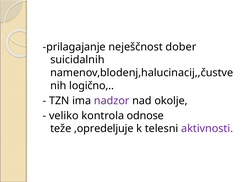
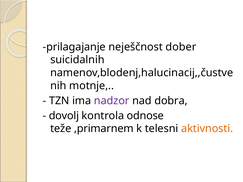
logično: logično -> motnje (92, 86)
okolje: okolje -> dobra (171, 101)
veliko: veliko -> dovolj (64, 116)
,opredeljuje: ,opredeljuje -> ,primarnem (104, 129)
aktivnosti colour: purple -> orange (207, 129)
